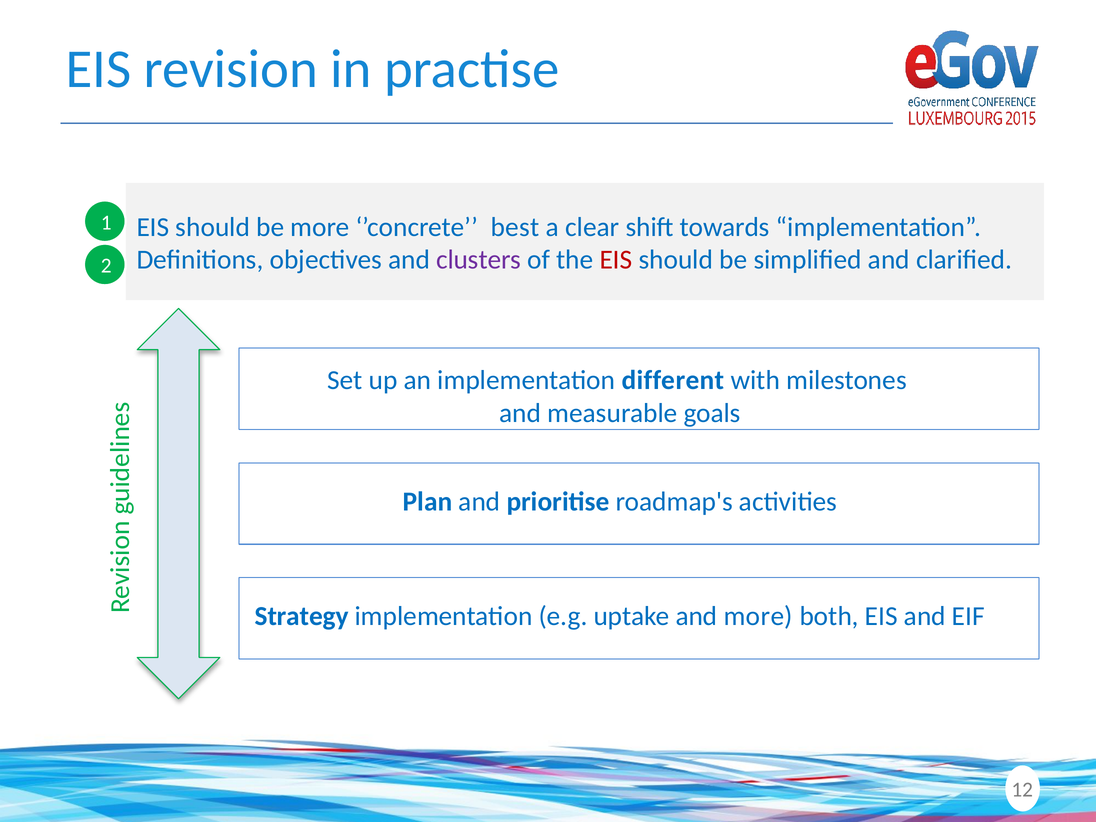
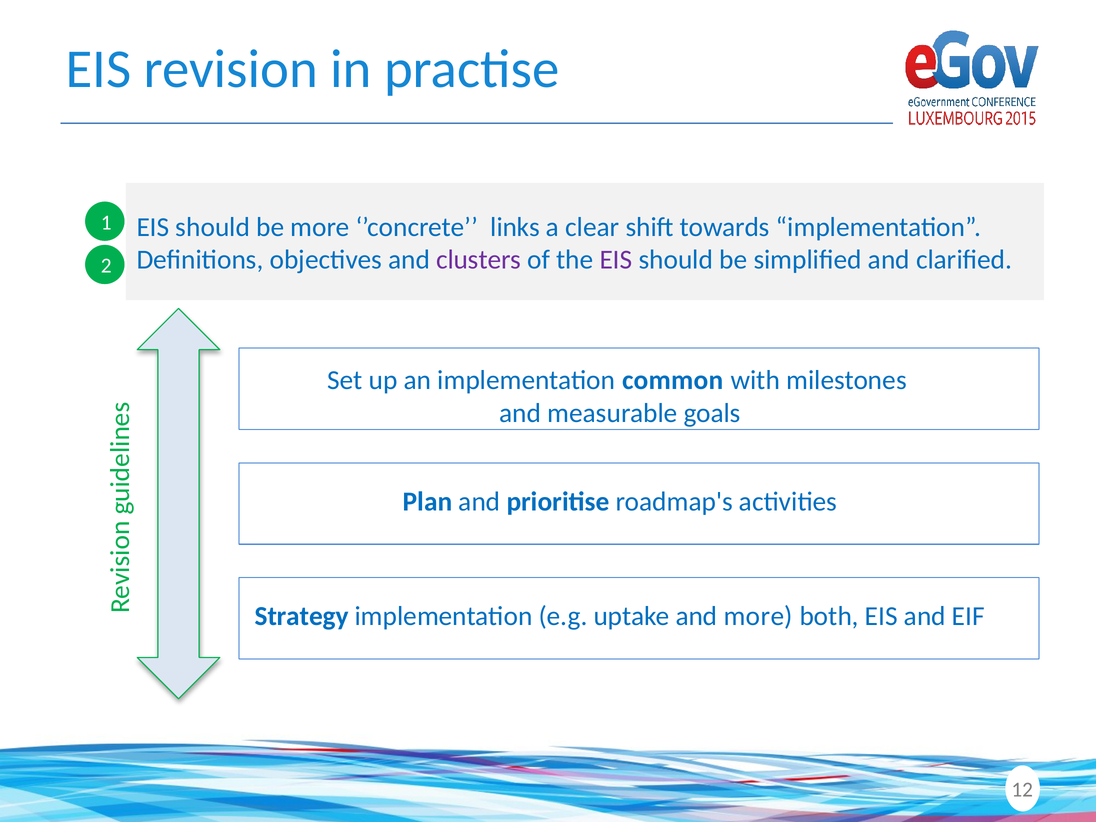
best: best -> links (515, 227)
EIS colour: red -> purple (616, 260)
different: different -> common (673, 380)
